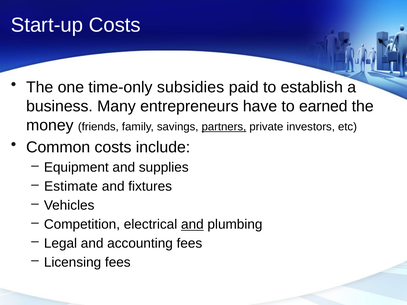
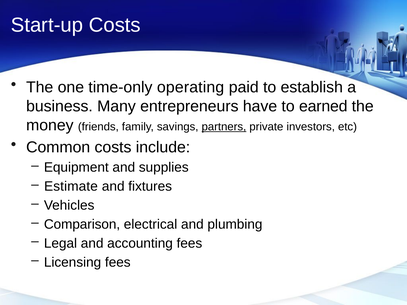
subsidies: subsidies -> operating (191, 87)
Competition: Competition -> Comparison (82, 225)
and underline: present -> none (192, 225)
